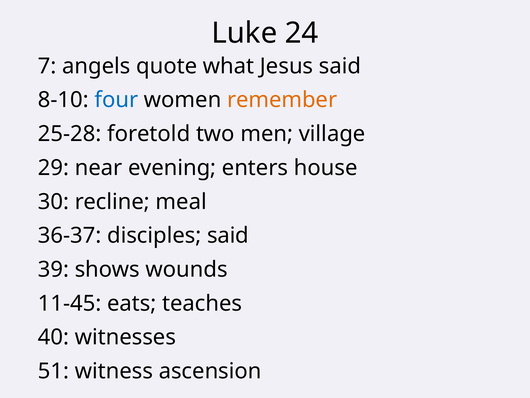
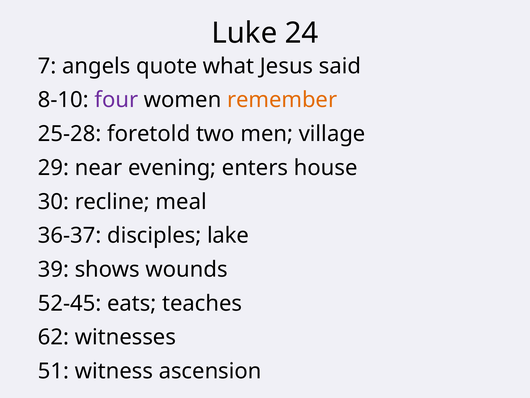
four colour: blue -> purple (116, 100)
disciples said: said -> lake (228, 235)
11-45: 11-45 -> 52-45 (70, 303)
40: 40 -> 62 (54, 337)
